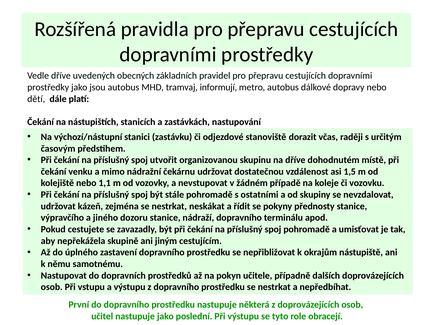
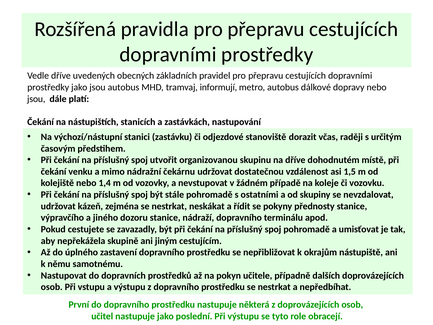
dětí: dětí -> jsou (36, 99)
1,1: 1,1 -> 1,4 (105, 183)
